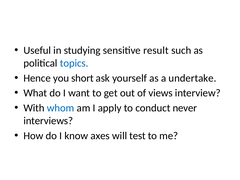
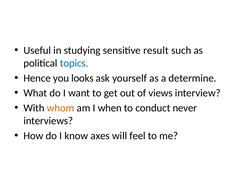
short: short -> looks (82, 78)
undertake: undertake -> determine (192, 78)
whom colour: blue -> orange (61, 108)
apply: apply -> when (110, 108)
test: test -> feel (138, 136)
